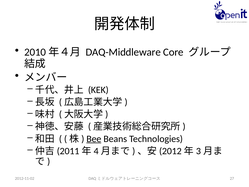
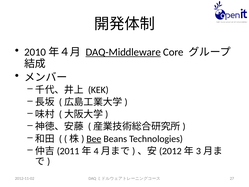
DAQ-Middleware underline: none -> present (123, 52)
